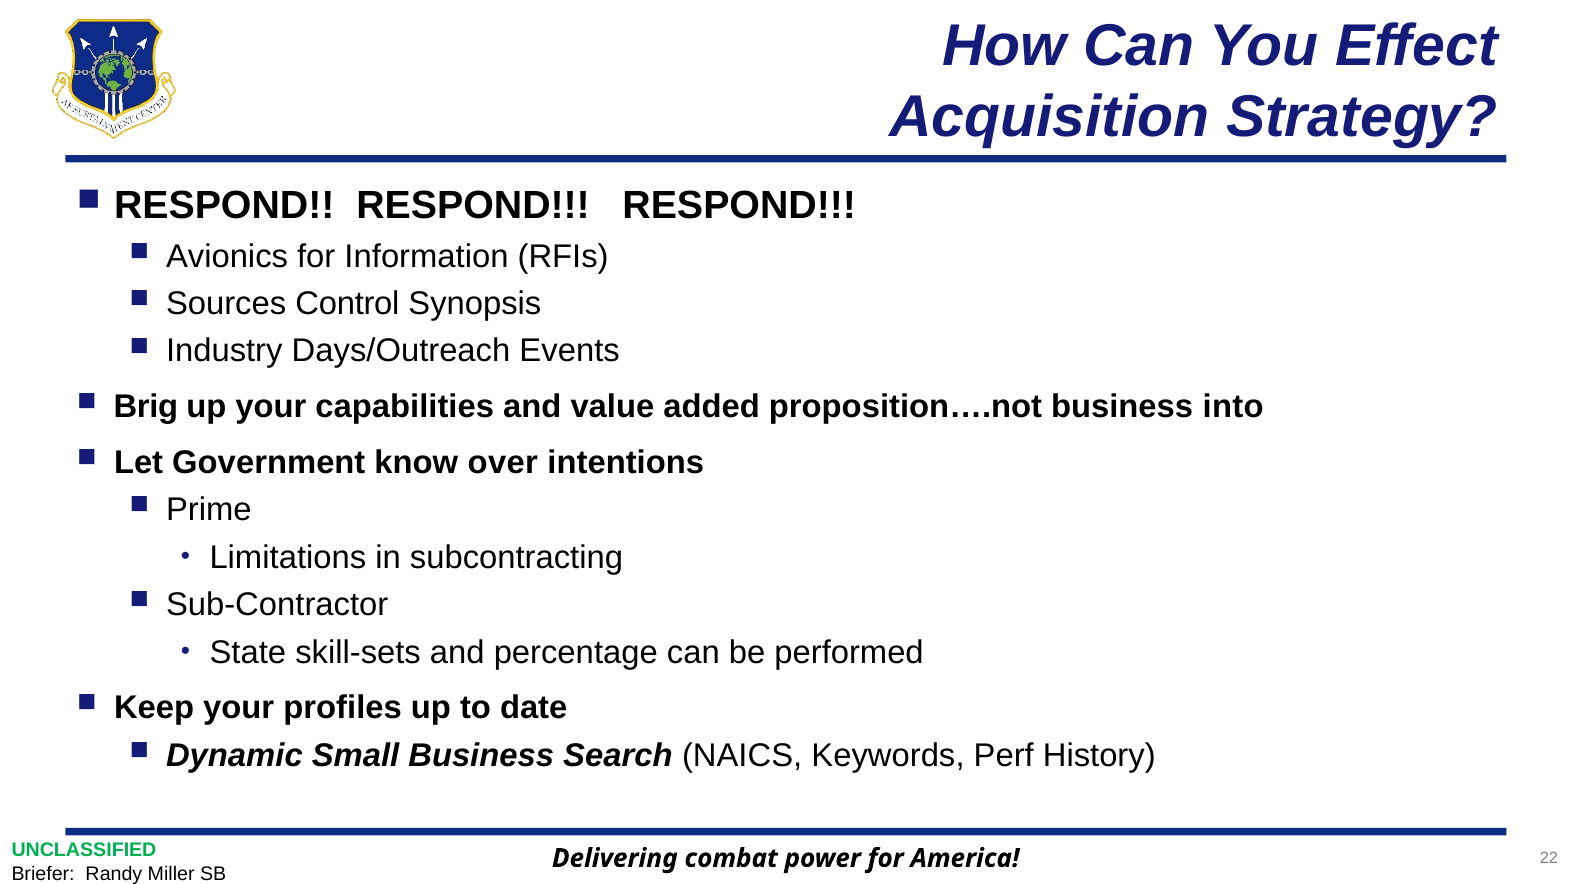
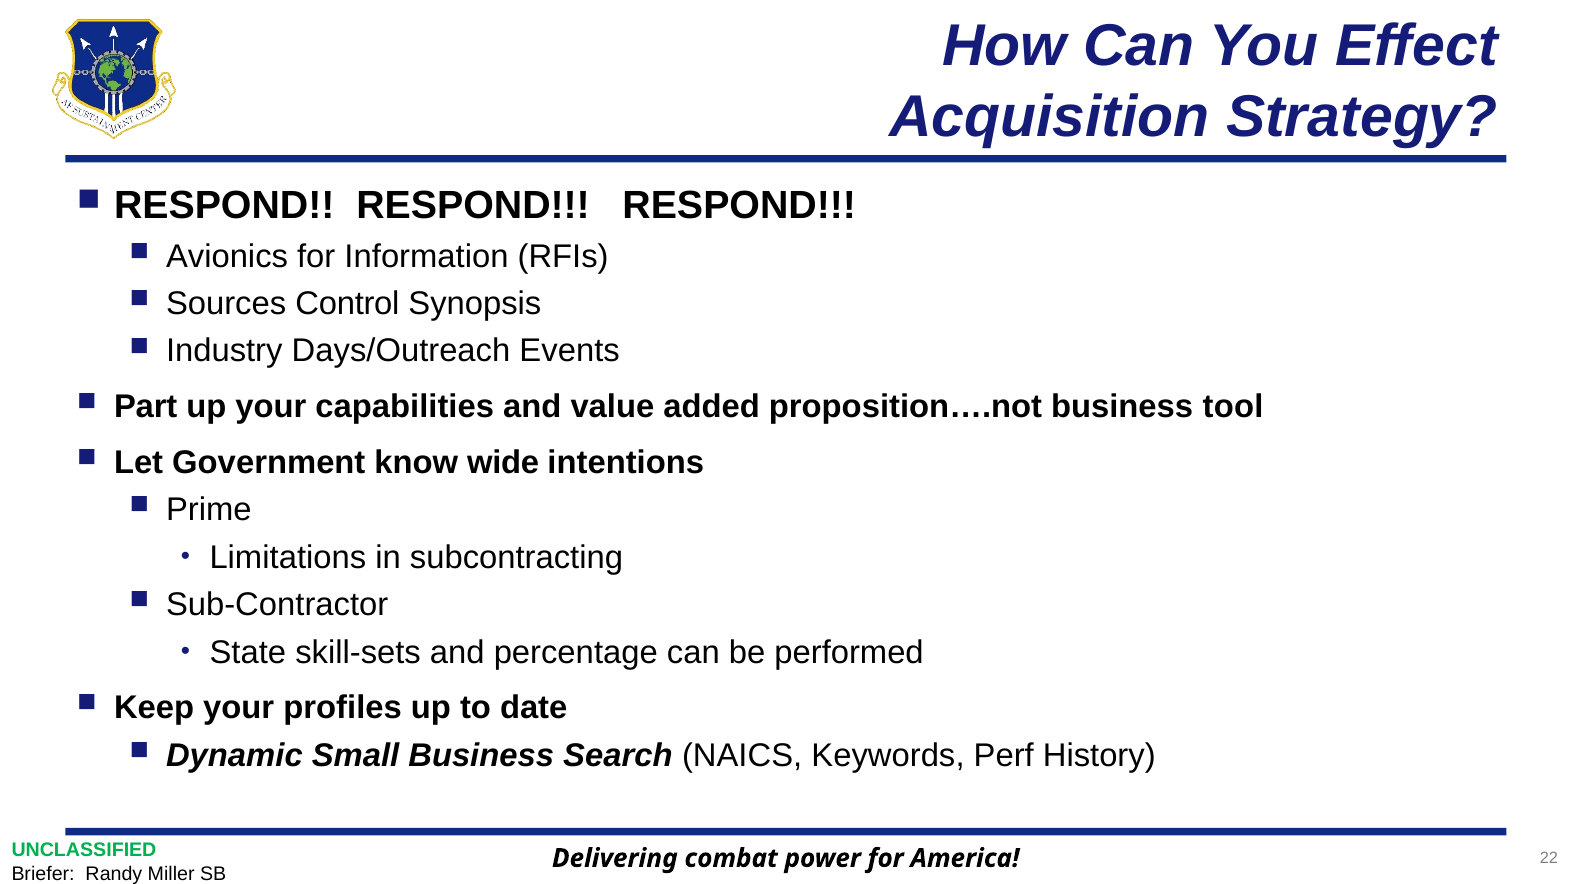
Brig: Brig -> Part (146, 407)
into: into -> tool (1233, 407)
over: over -> wide (503, 463)
